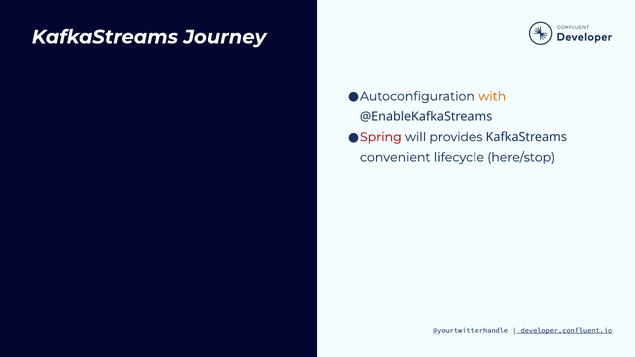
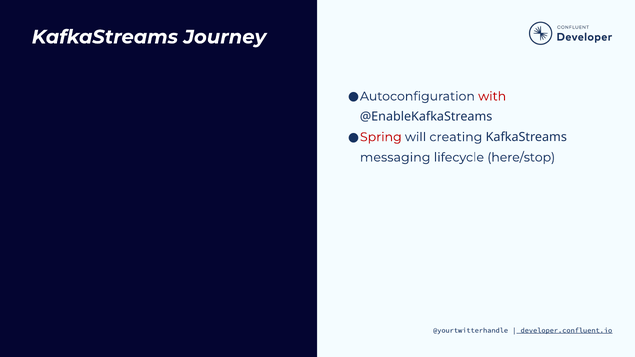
with colour: orange -> red (492, 96)
provides: provides -> creating (456, 137)
convenient: convenient -> messaging (395, 157)
